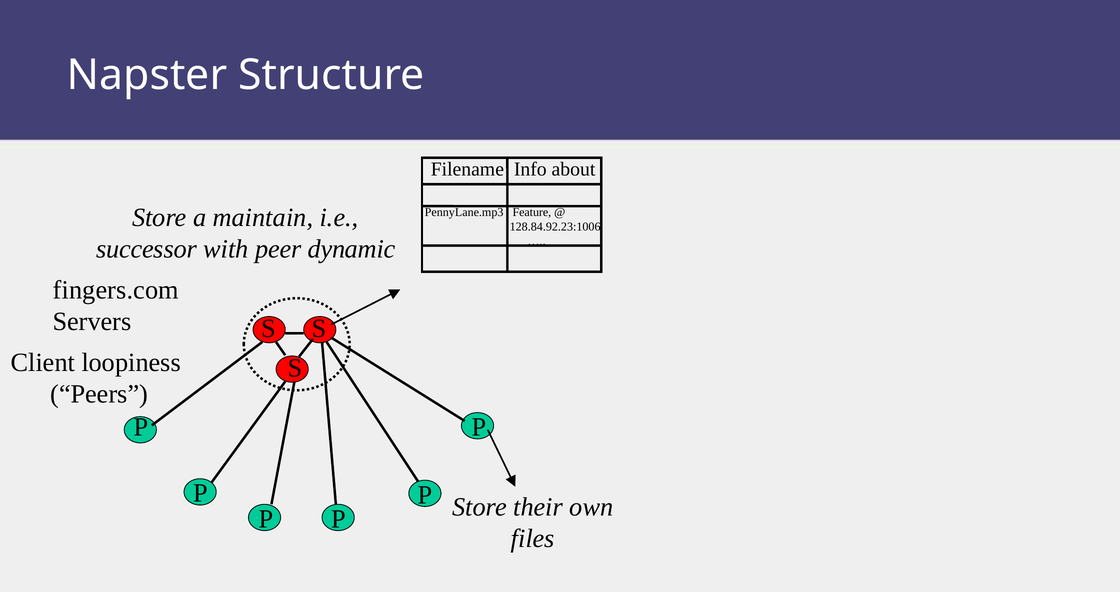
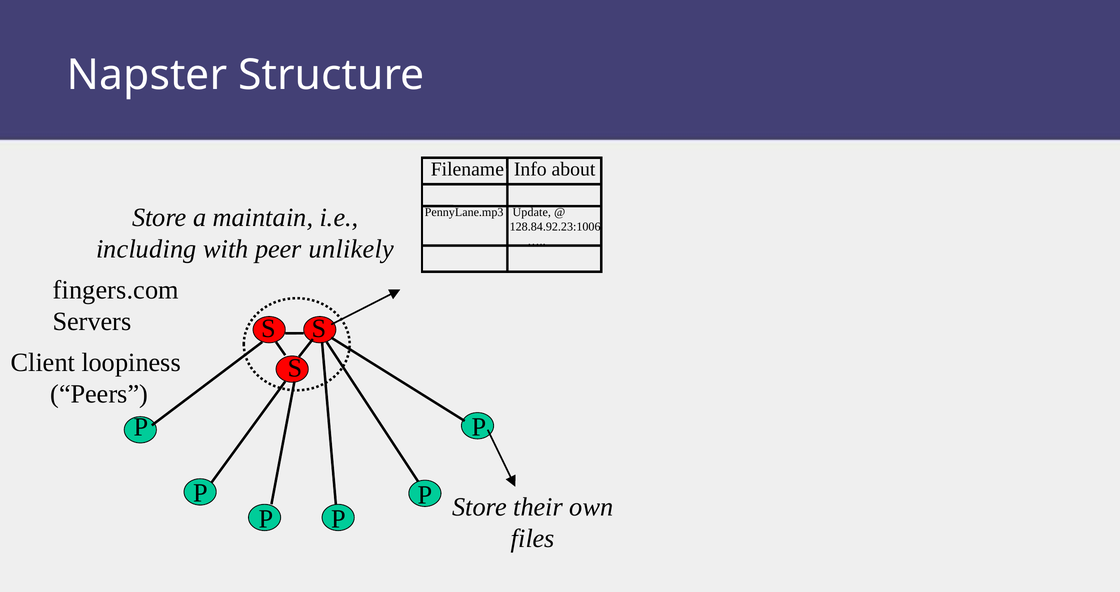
Feature: Feature -> Update (532, 212)
successor: successor -> including (146, 249)
dynamic: dynamic -> unlikely (351, 249)
